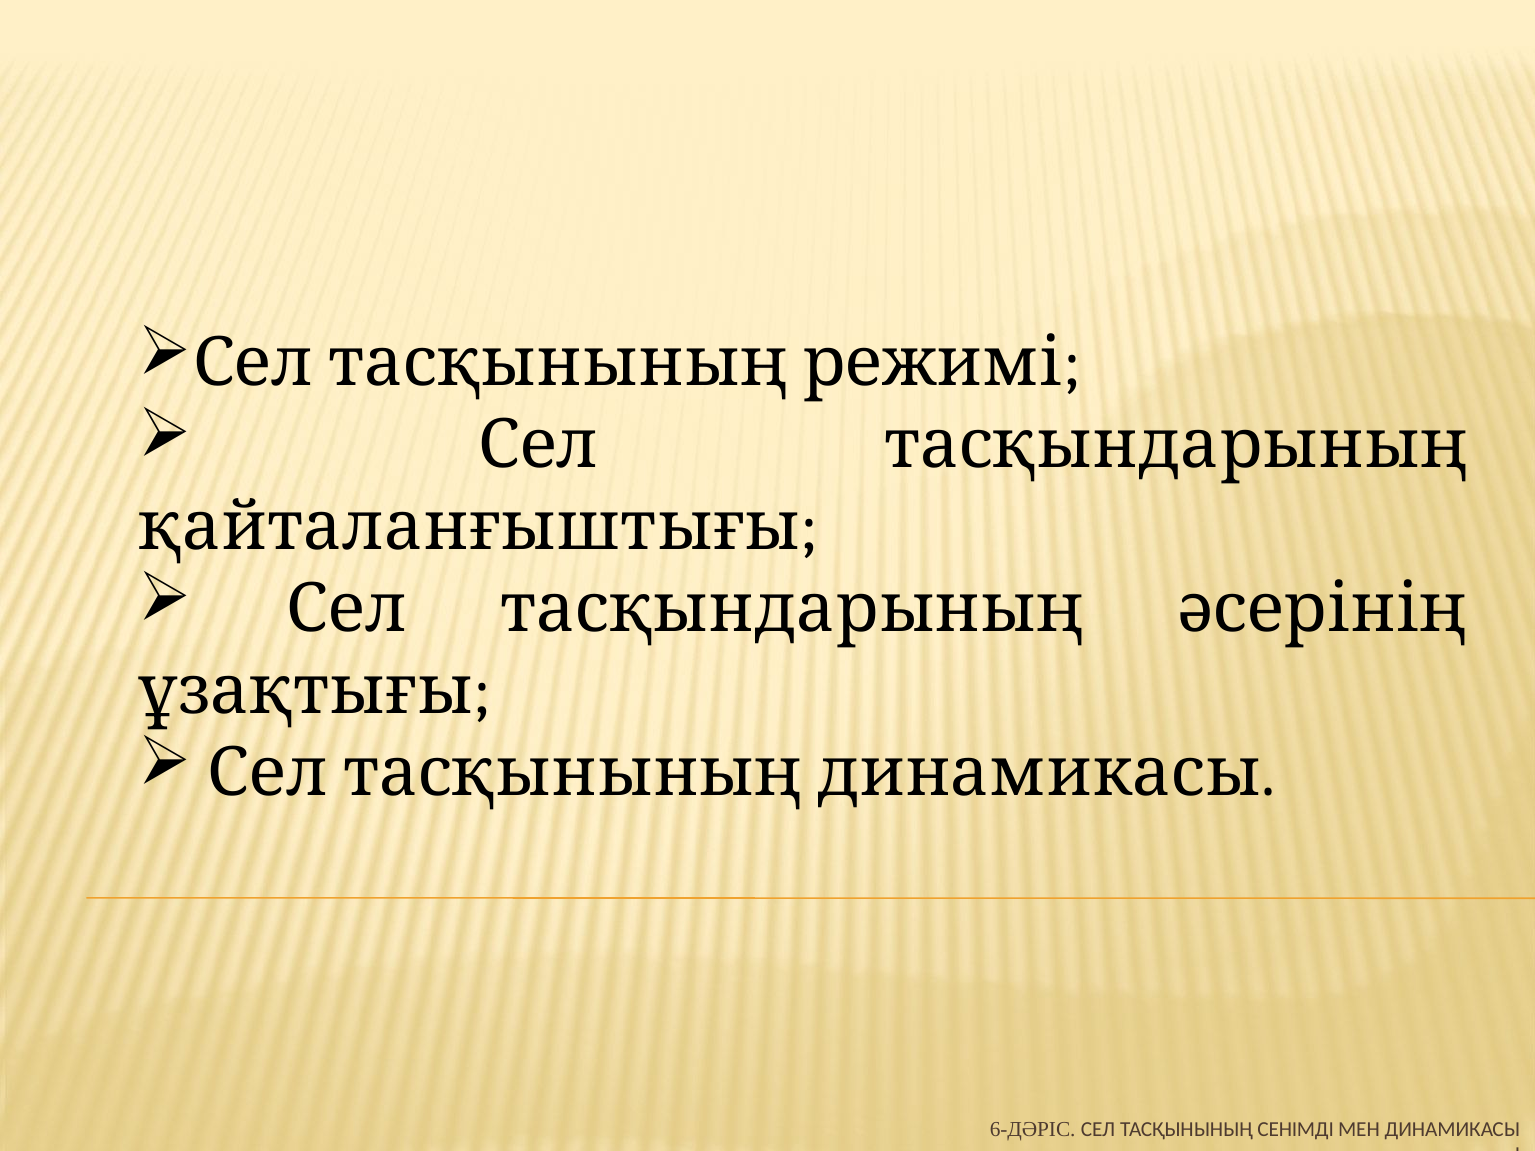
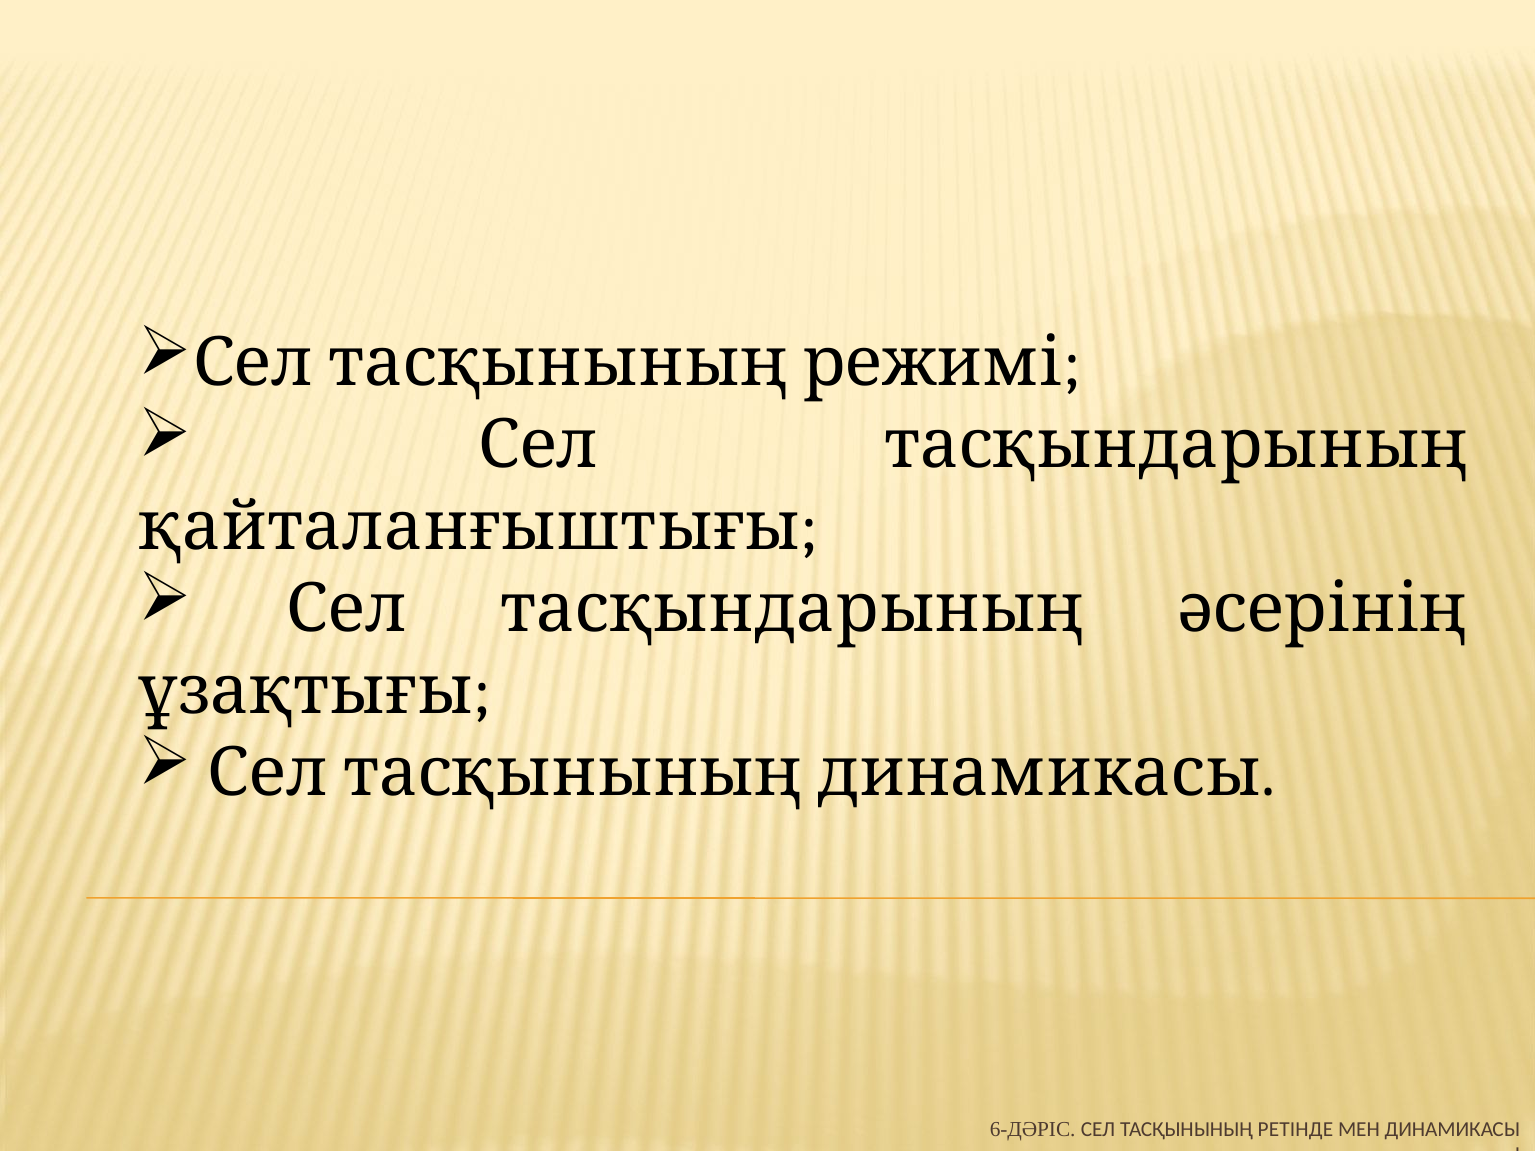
СЕНІМДІ: СЕНІМДІ -> РЕТІНДЕ (1295, 1129)
